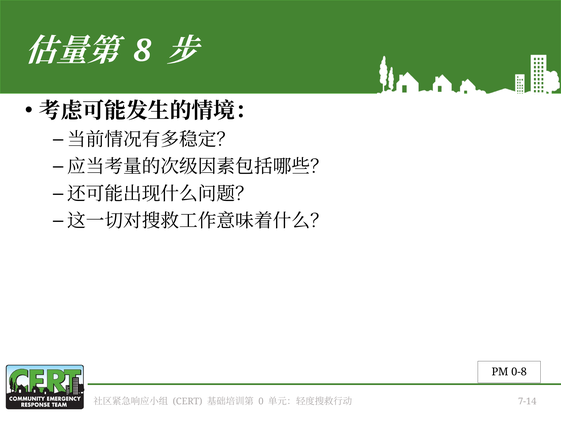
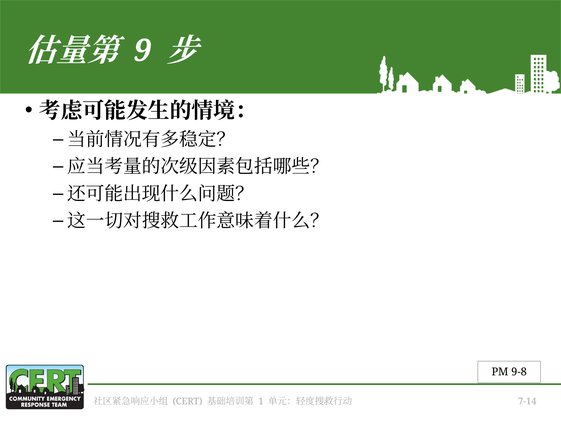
8: 8 -> 9 (142, 51)
0-8: 0-8 -> 9-8 (519, 372)
0: 0 -> 1 (261, 401)
